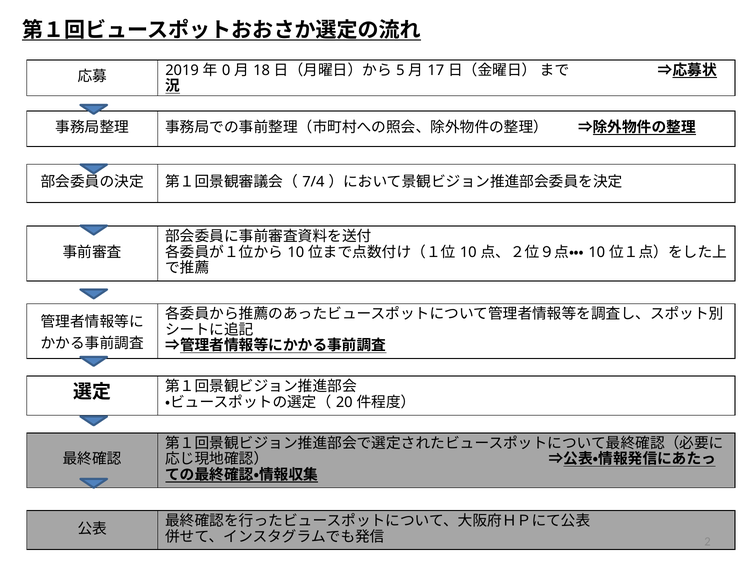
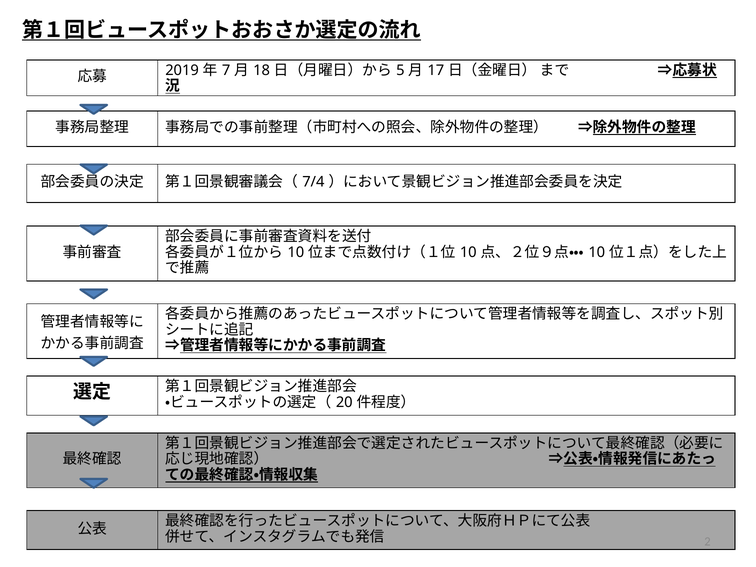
0: 0 -> 7 (226, 70)
